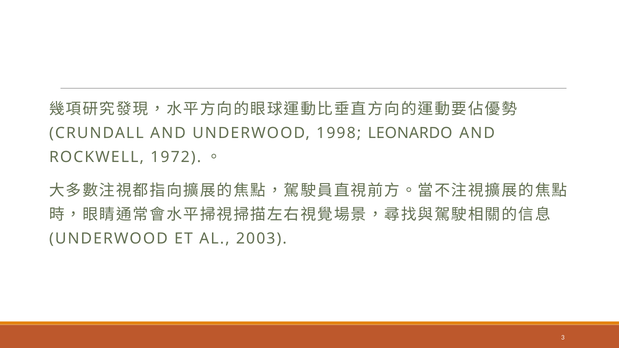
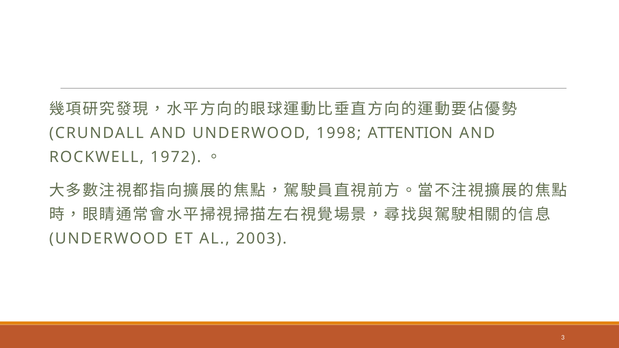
LEONARDO: LEONARDO -> ATTENTION (410, 133)
